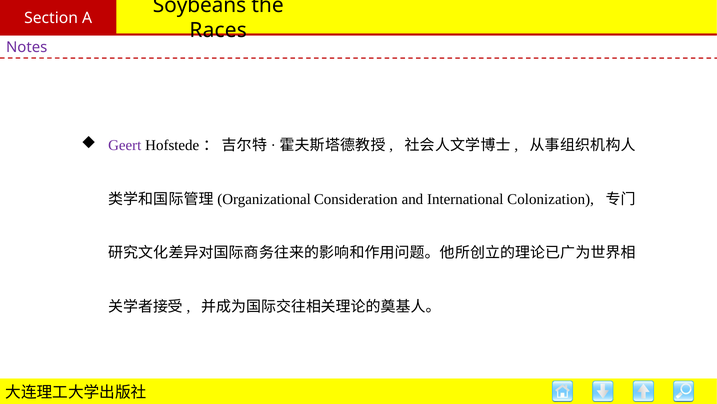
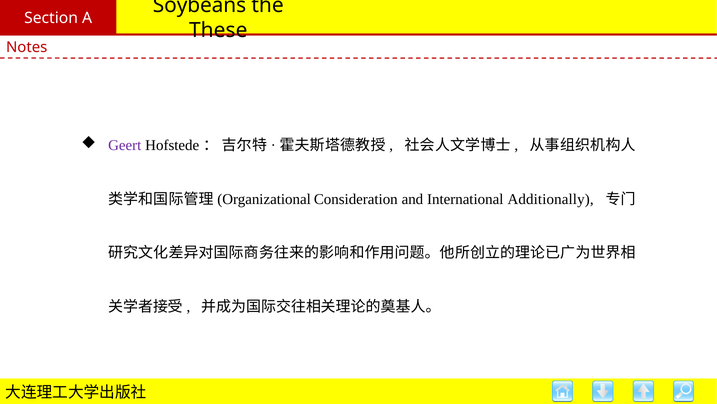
Races: Races -> These (218, 30)
Notes colour: purple -> red (27, 47)
Colonization: Colonization -> Additionally (551, 199)
